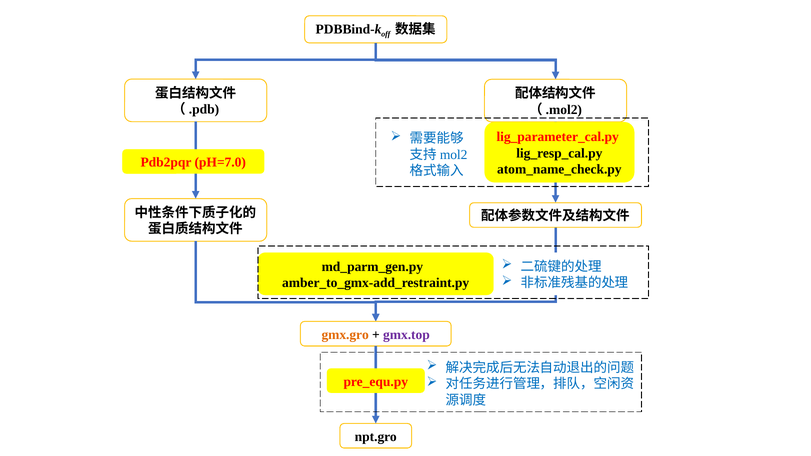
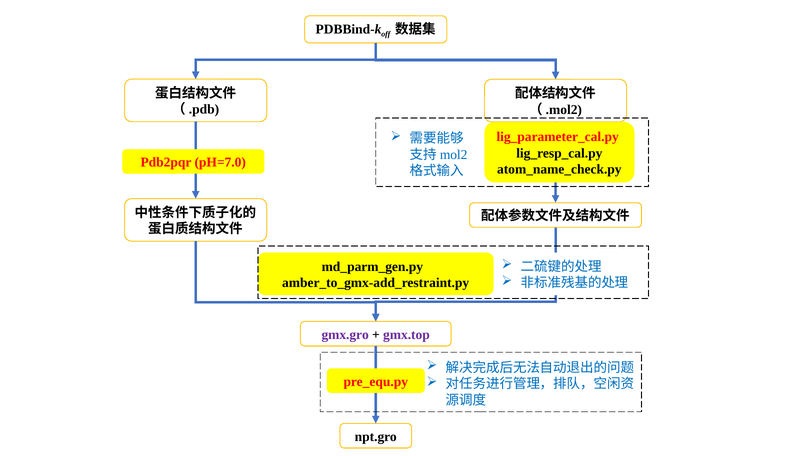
gmx.gro colour: orange -> purple (345, 335)
